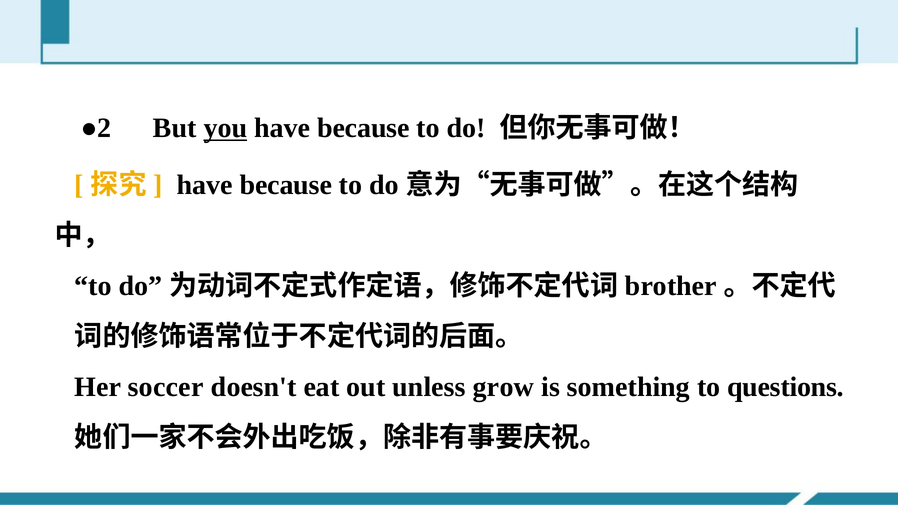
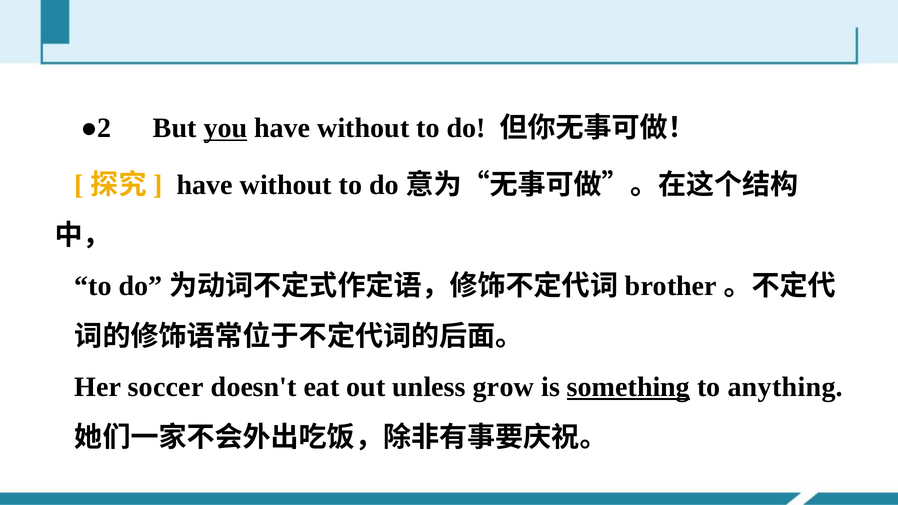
because: because -> without (363, 128)
because: because -> without (286, 185)
something underline: none -> present (629, 387)
questions: questions -> anything (785, 387)
